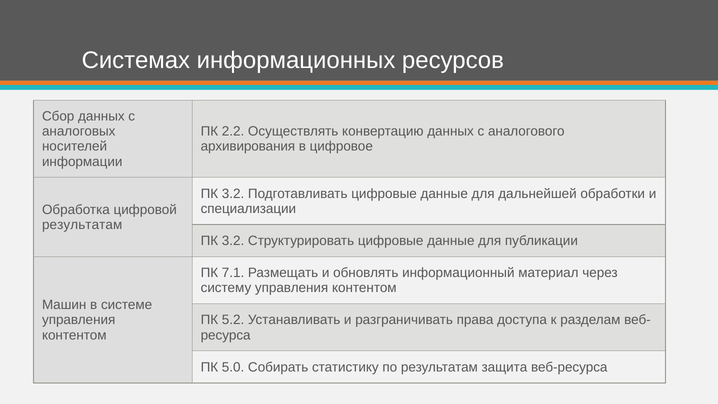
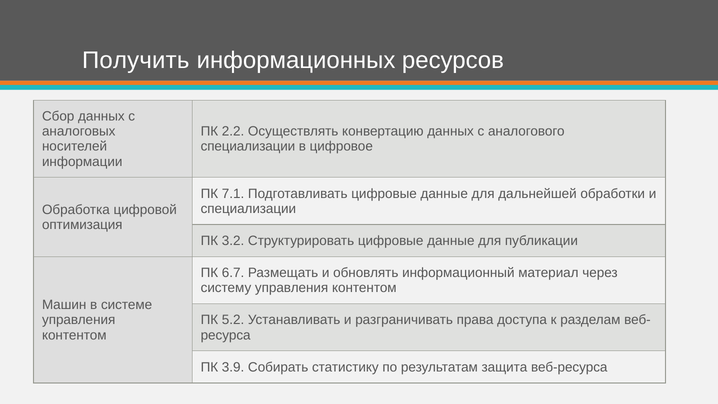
Системах: Системах -> Получить (136, 60)
архивирования: архивирования -> специализации (248, 146)
3.2: 3.2 -> 7.1 (233, 194)
результатам: результатам -> оптимизация (82, 225)
7.1: 7.1 -> 6.7 (233, 273)
5.0: 5.0 -> 3.9 (233, 367)
